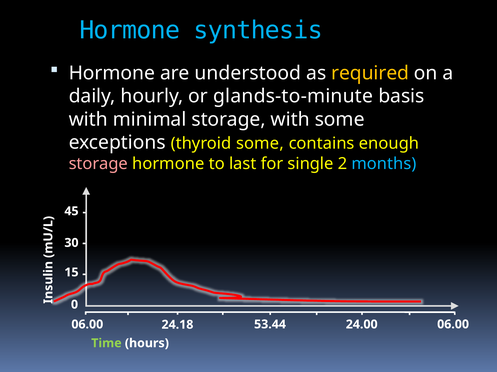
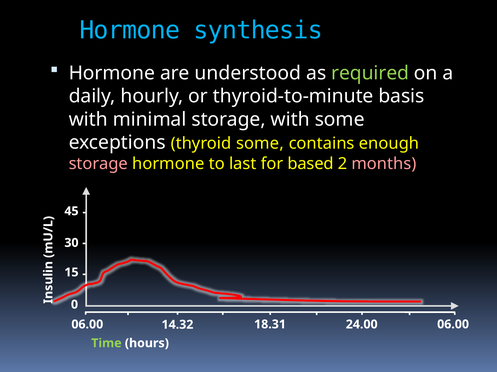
required colour: yellow -> light green (370, 73)
glands-to-minute: glands-to-minute -> thyroid-to-minute (293, 96)
single: single -> based (311, 164)
months colour: light blue -> pink (384, 164)
53.44: 53.44 -> 18.31 (270, 325)
24.18: 24.18 -> 14.32 (177, 325)
